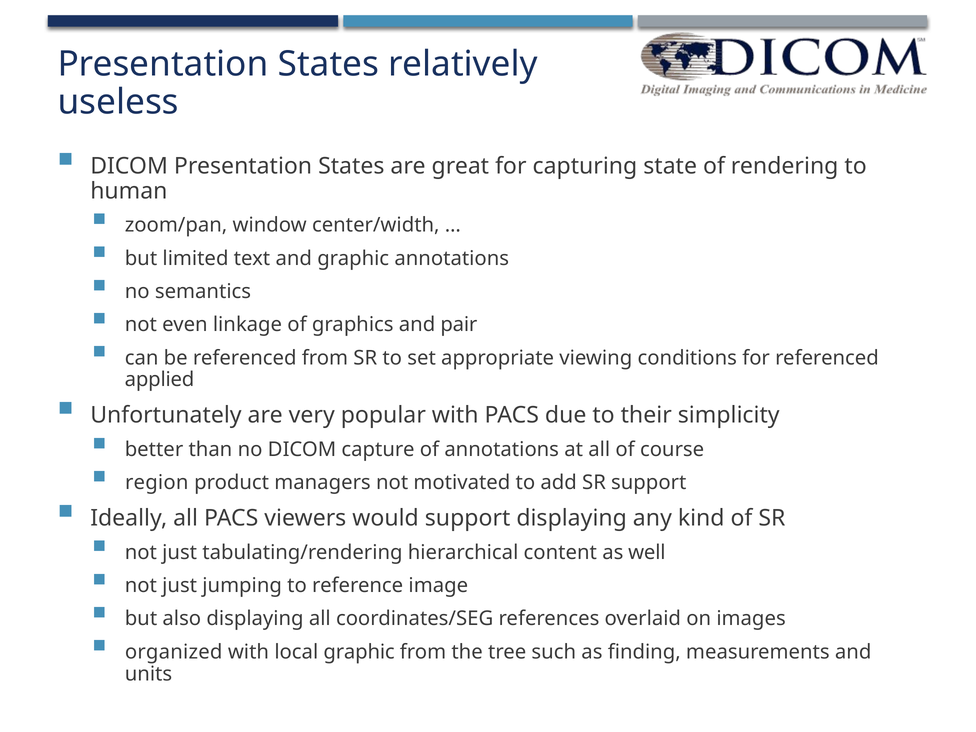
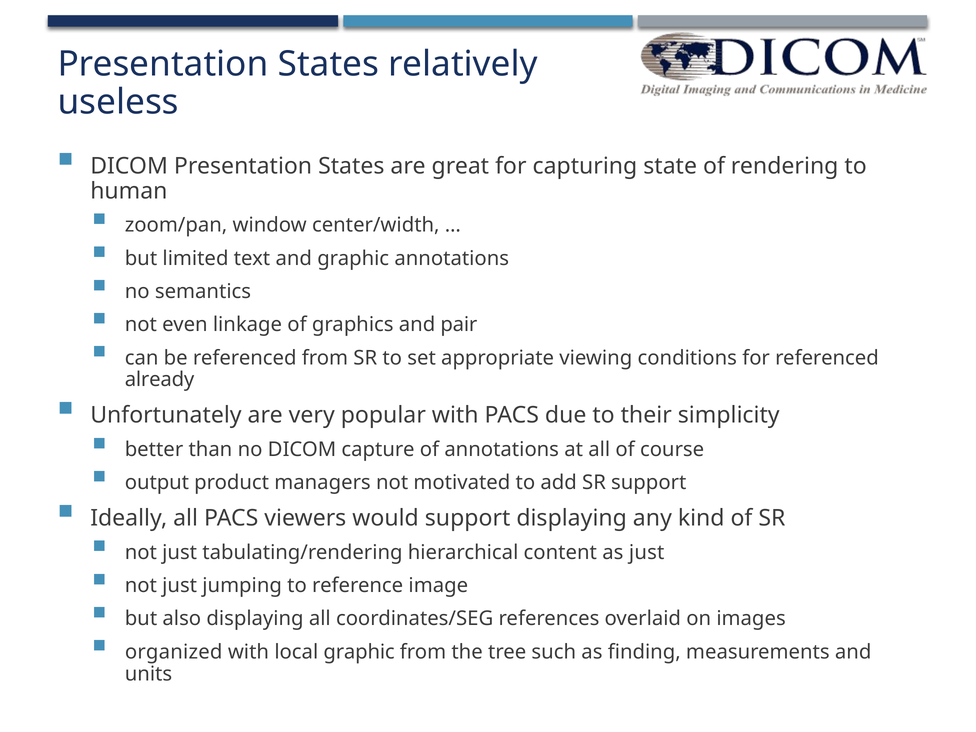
applied: applied -> already (160, 380)
region: region -> output (157, 483)
as well: well -> just (647, 552)
